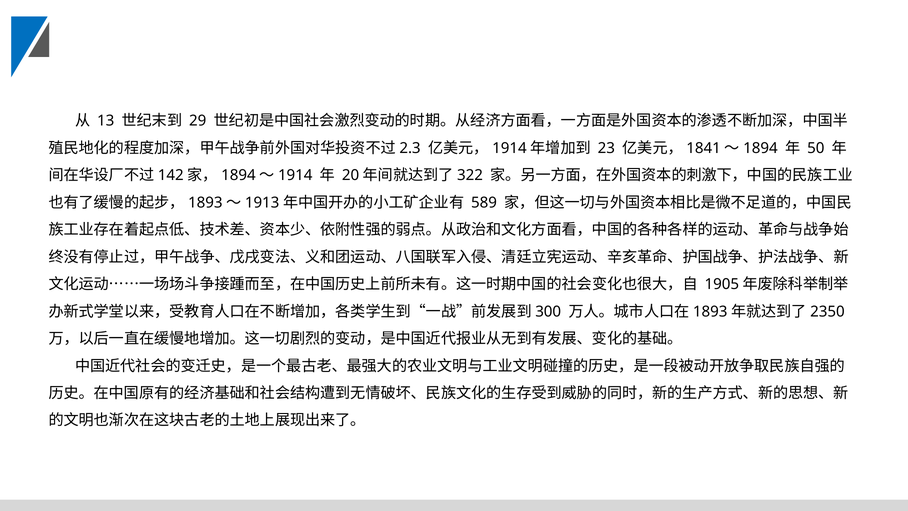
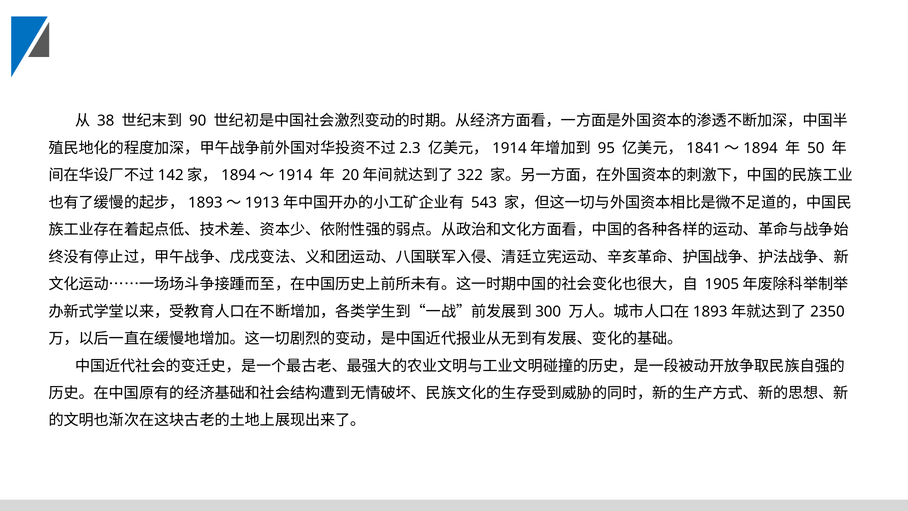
13: 13 -> 38 (106, 121)
29: 29 -> 90 (198, 121)
23: 23 -> 95 (606, 148)
589: 589 -> 543 (484, 203)
